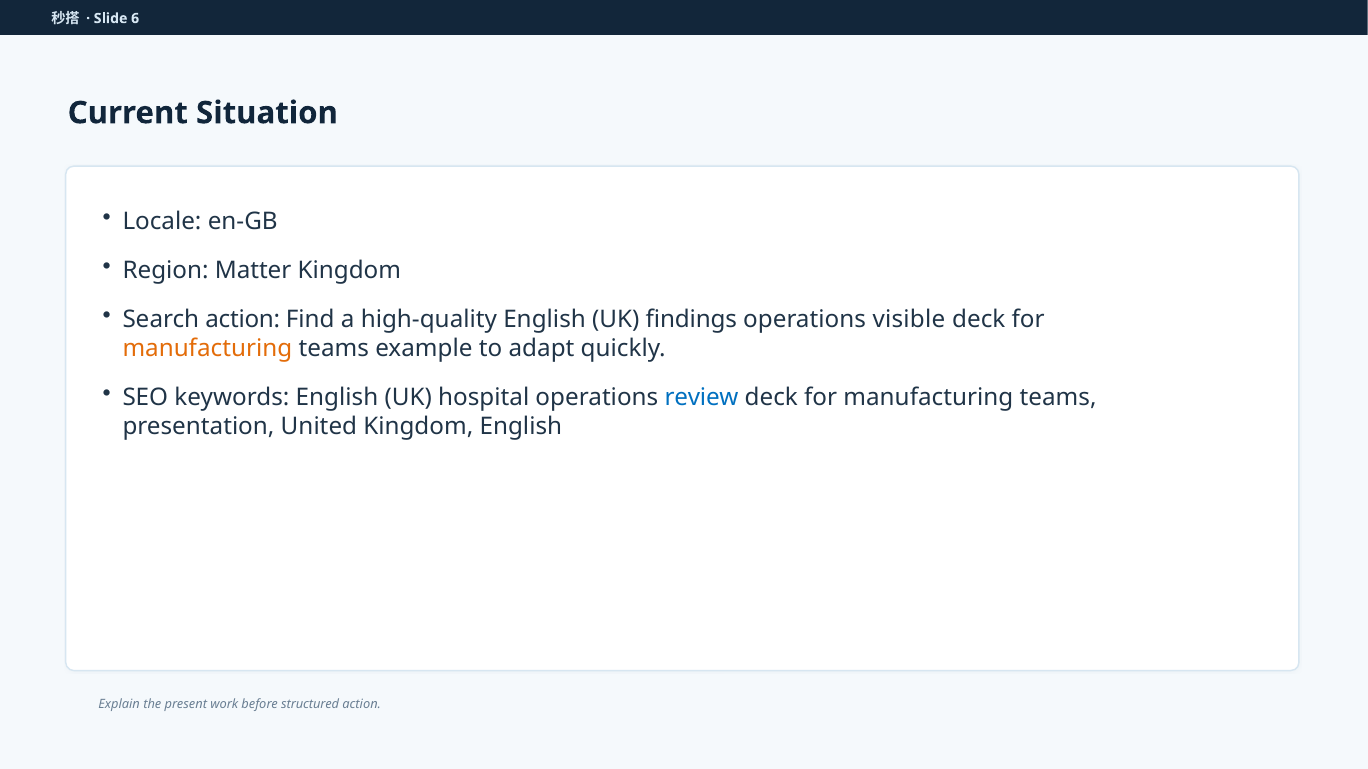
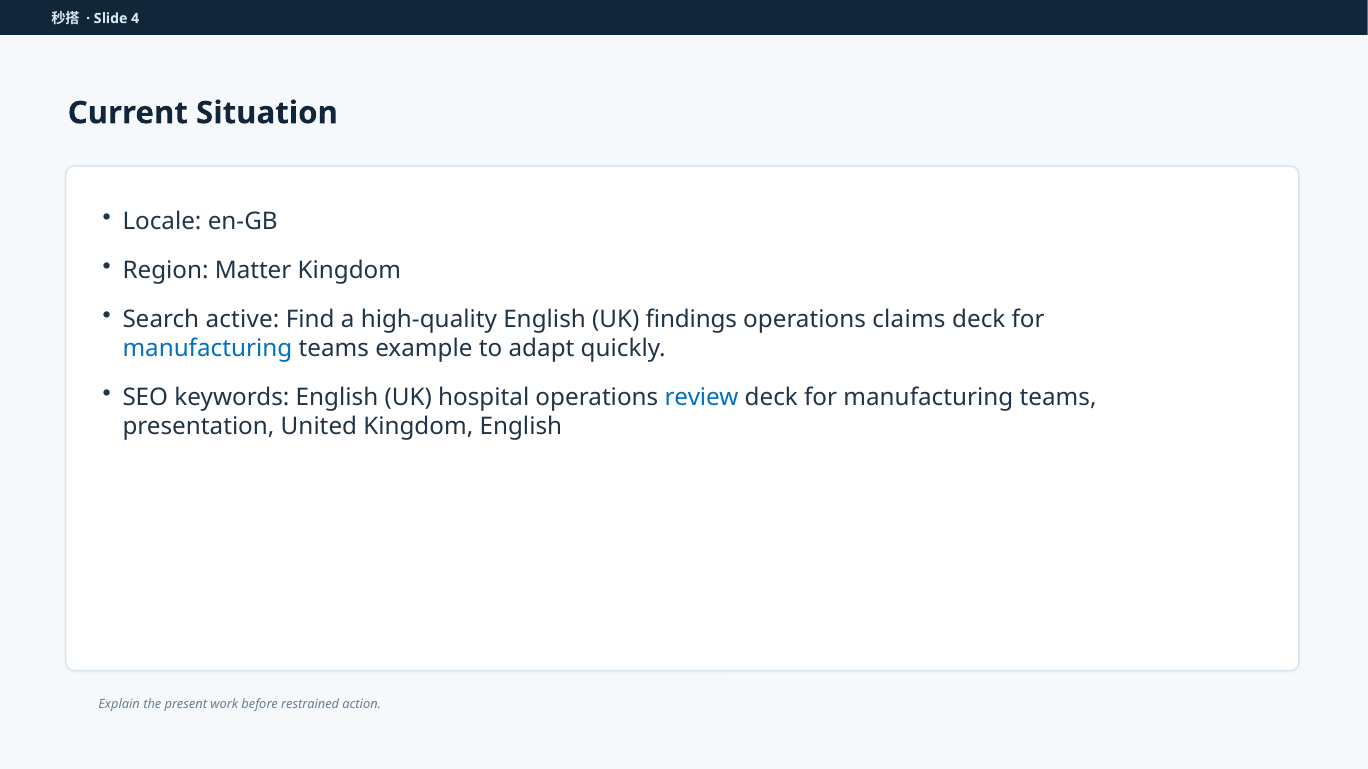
6: 6 -> 4 (135, 18)
Search action: action -> active (243, 319)
visible: visible -> claims (909, 319)
manufacturing colour: orange -> blue (207, 349)
structured: structured -> restrained (310, 705)
